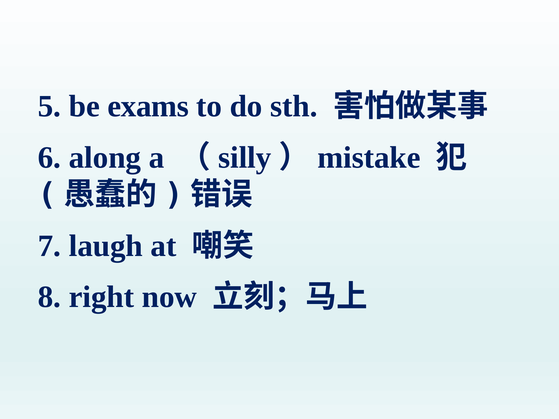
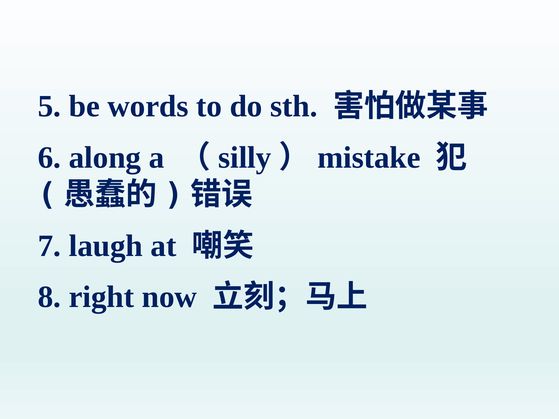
exams: exams -> words (148, 106)
